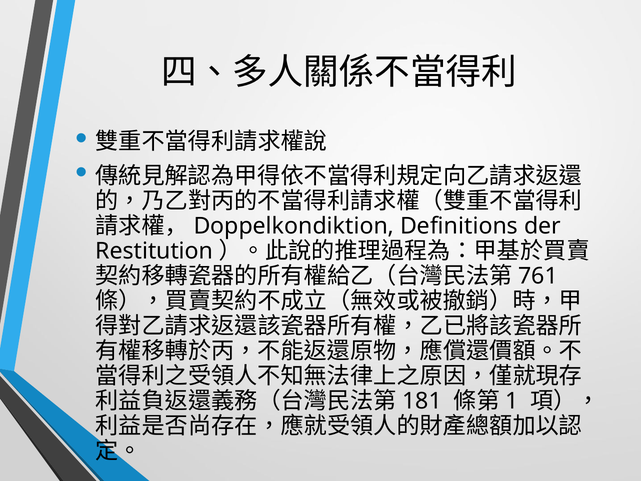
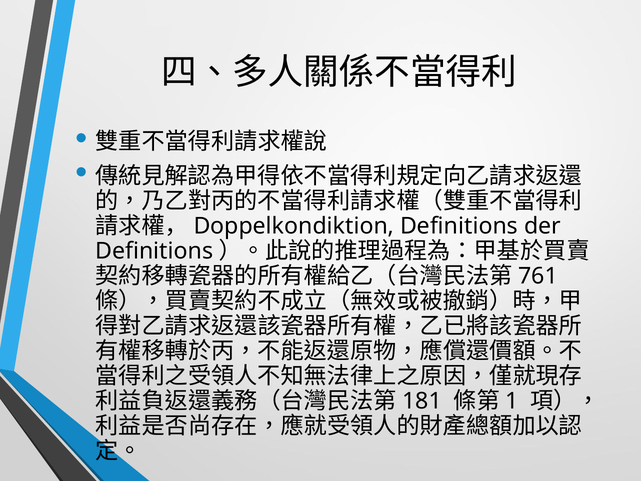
Restitution: Restitution -> Definitions (154, 251)
